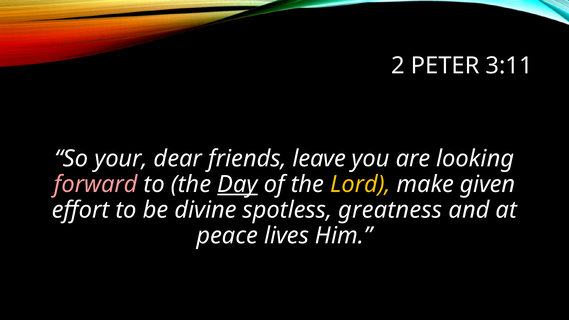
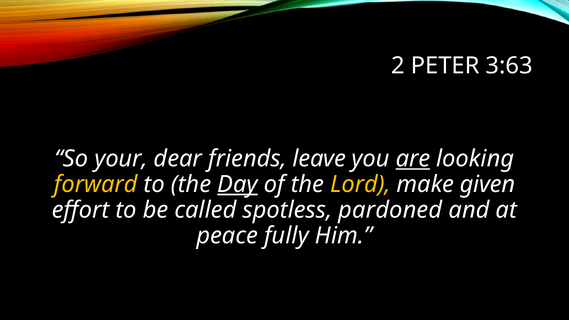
3:11: 3:11 -> 3:63 (509, 66)
are underline: none -> present (413, 159)
forward colour: pink -> yellow (96, 184)
divine: divine -> called (205, 210)
greatness: greatness -> pardoned (390, 210)
lives: lives -> fully (286, 236)
